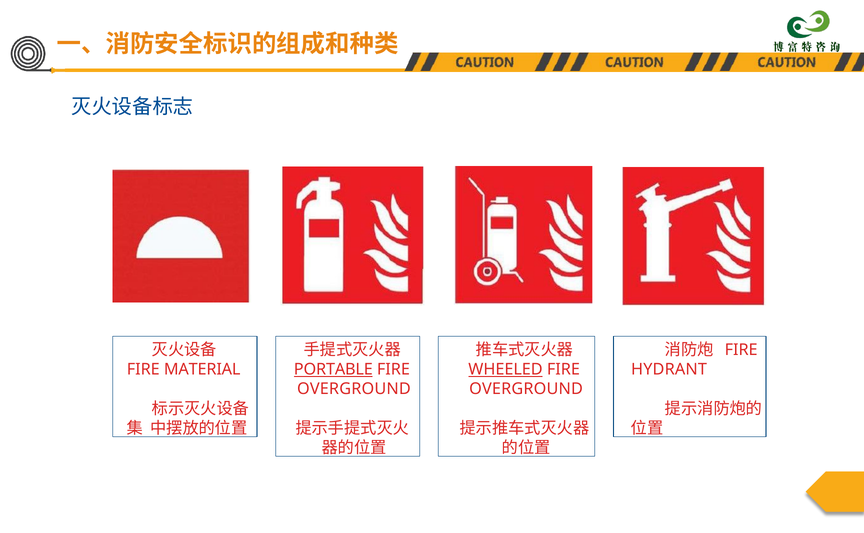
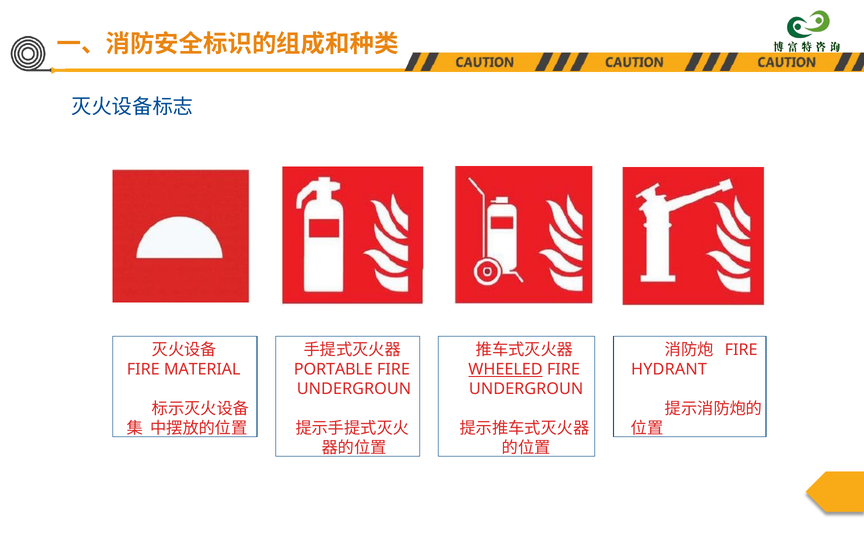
PORTABLE underline: present -> none (333, 370)
OVERGROUND: OVERGROUND -> UNDERGROUN (354, 389)
OVERGROUND: OVERGROUND -> UNDERGROUN (526, 389)
